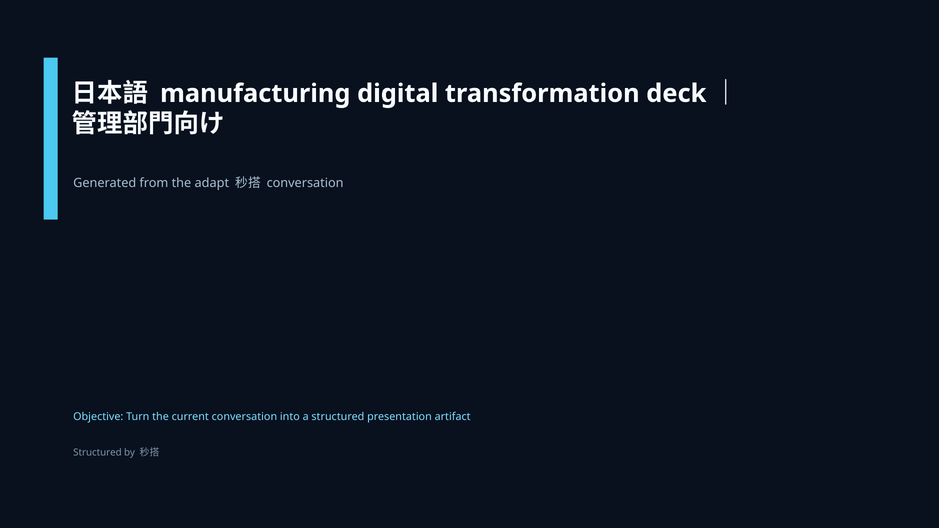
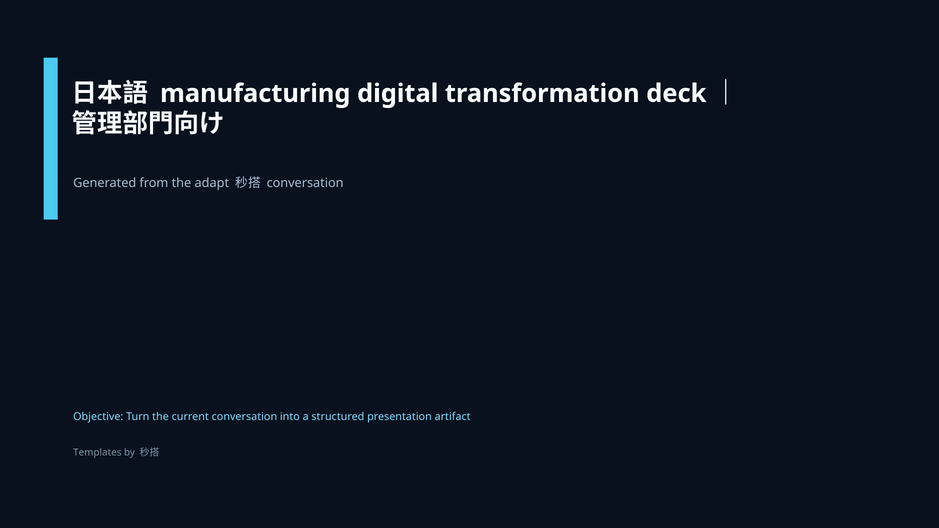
Structured: Structured -> Templates (97, 453)
